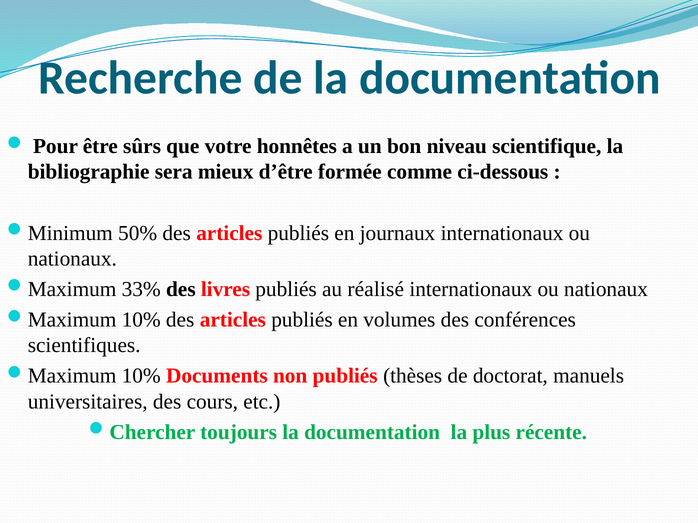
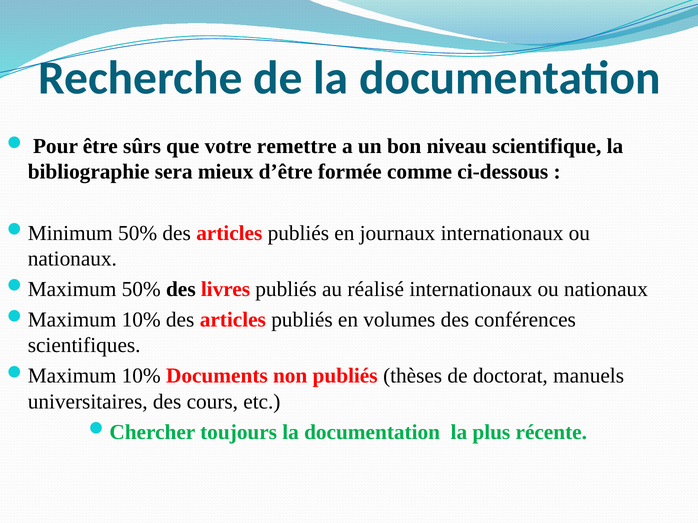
honnêtes: honnêtes -> remettre (297, 146)
33%: 33% -> 50% (141, 290)
